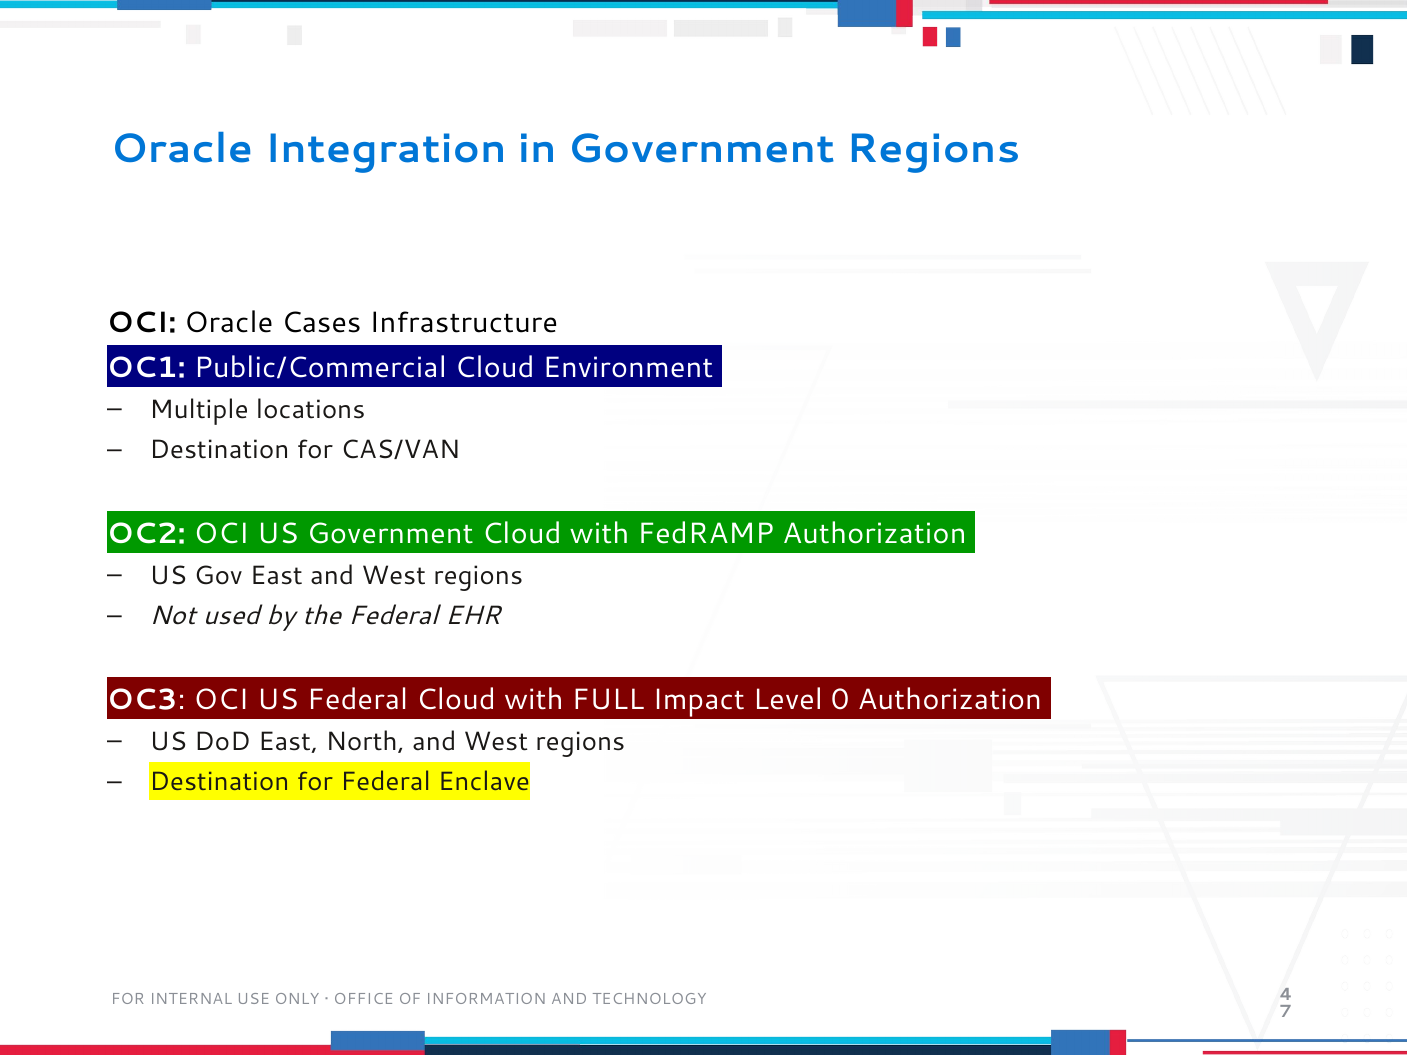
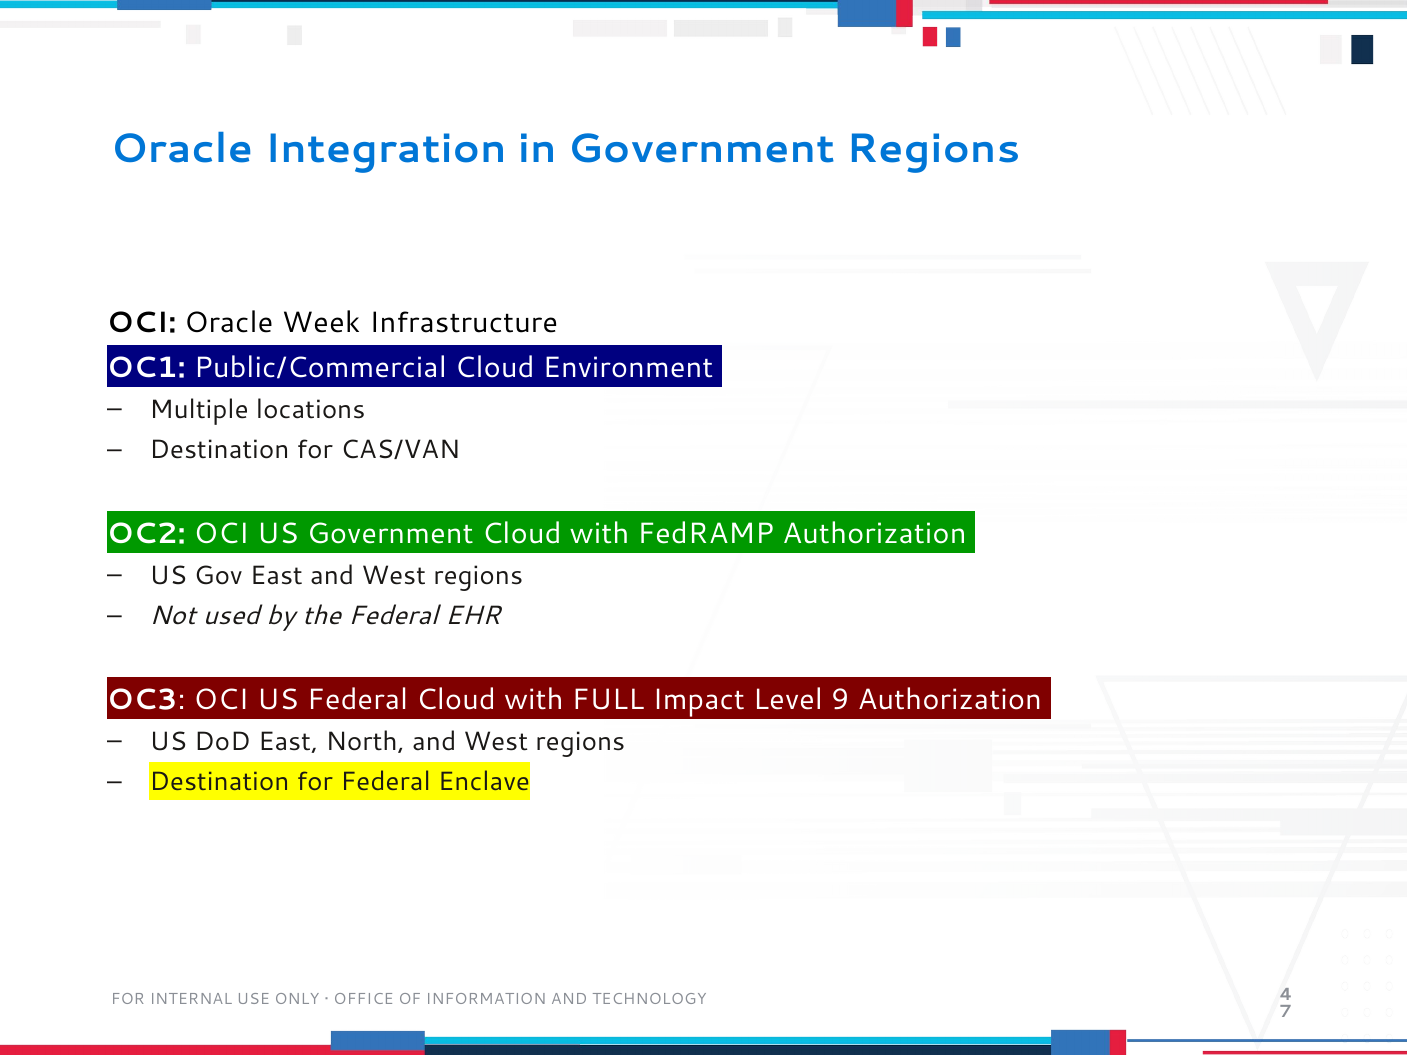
Cases: Cases -> Week (321, 323)
0: 0 -> 9 (840, 700)
